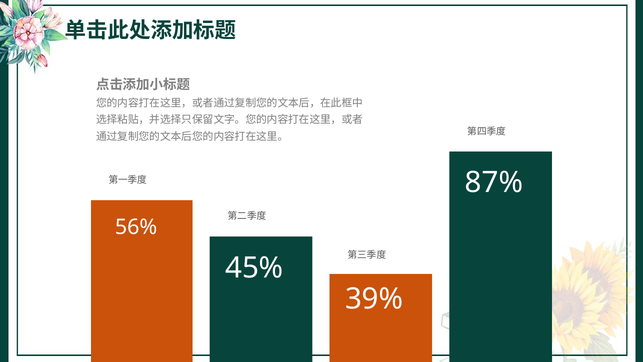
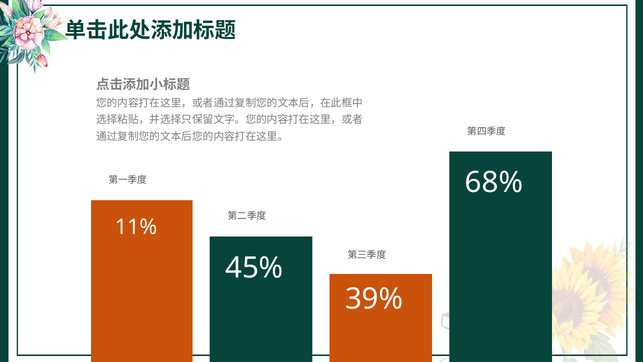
87%: 87% -> 68% (494, 182)
56%: 56% -> 11% (136, 227)
